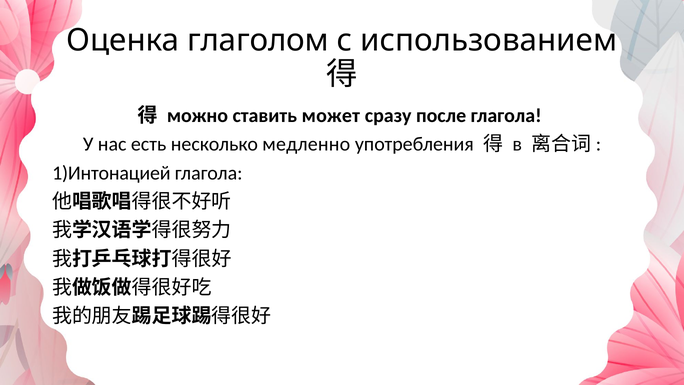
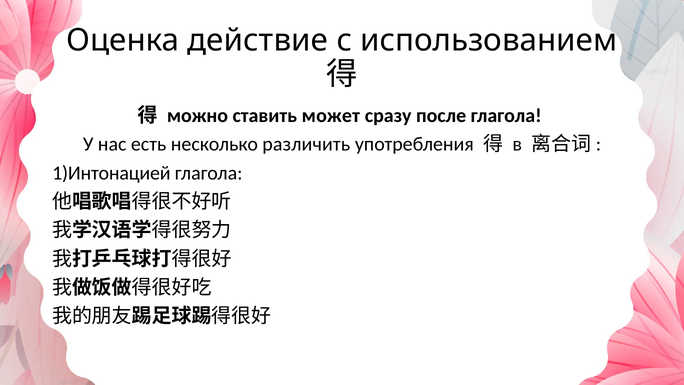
глаголом: глаголом -> действие (258, 41)
медленно: медленно -> различить (306, 144)
